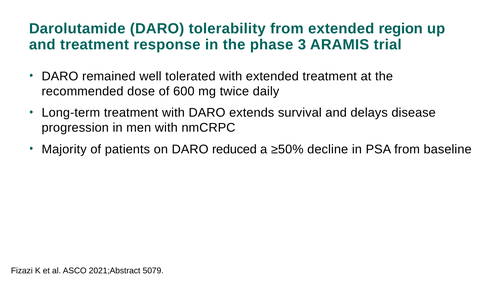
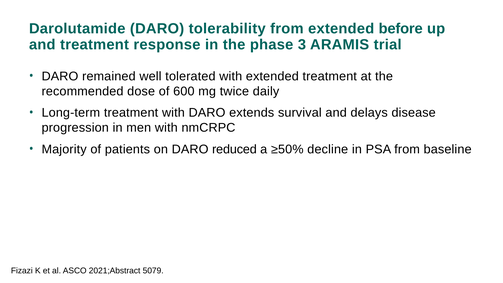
region: region -> before (401, 29)
